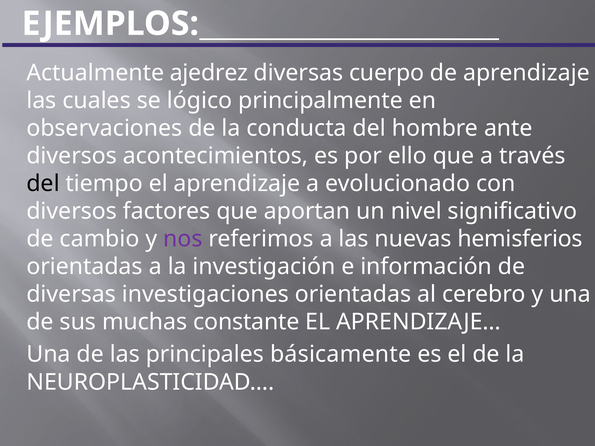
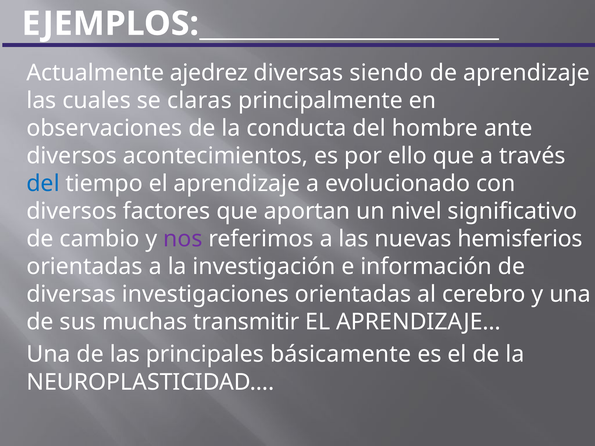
cuerpo: cuerpo -> siendo (386, 73)
lógico: lógico -> claras (199, 101)
del colour: black -> blue (43, 184)
constante: constante -> transmitir (246, 322)
